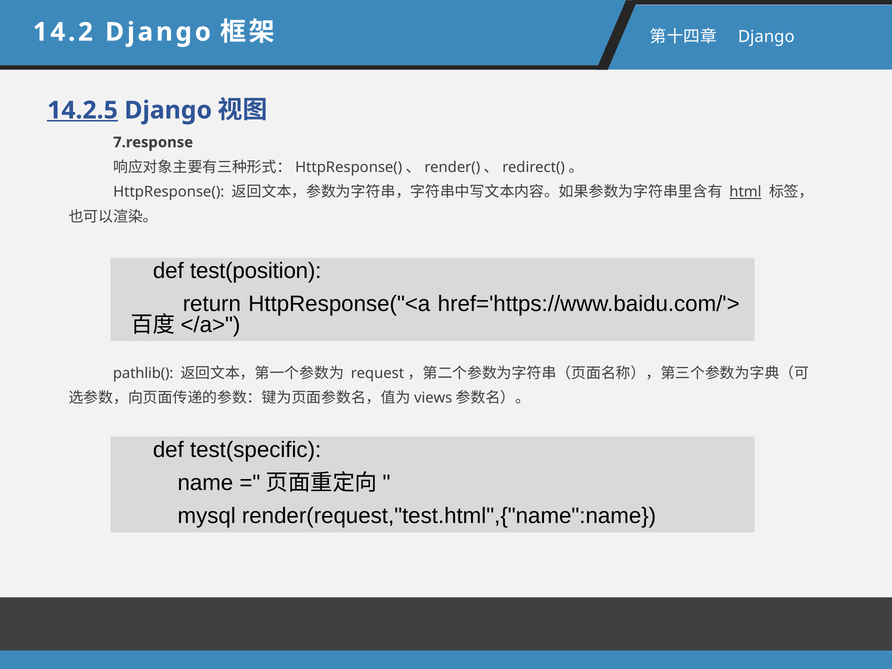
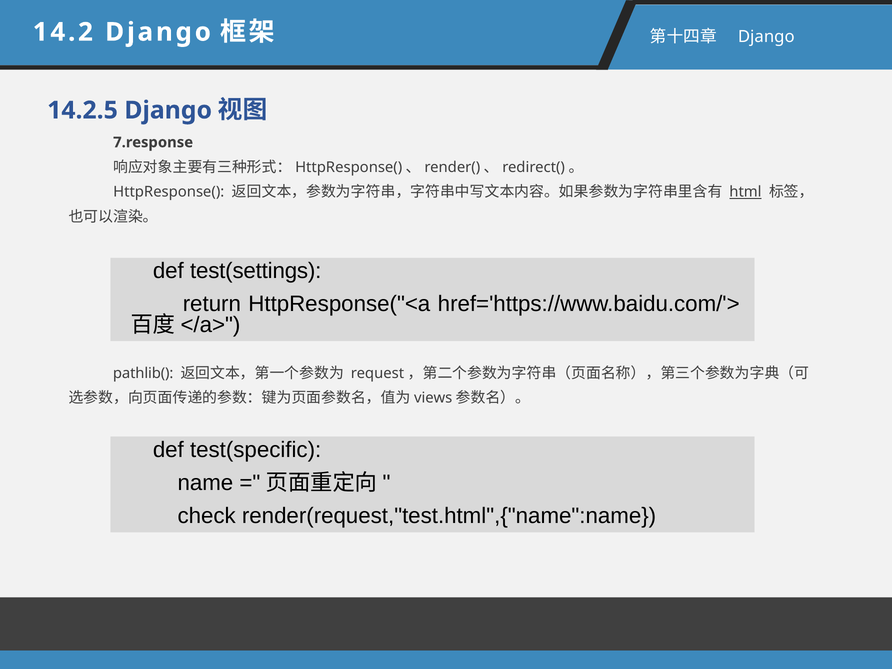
14.2.5 underline: present -> none (82, 110)
test(position: test(position -> test(settings (256, 271)
mysql: mysql -> check (207, 516)
